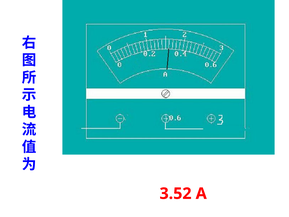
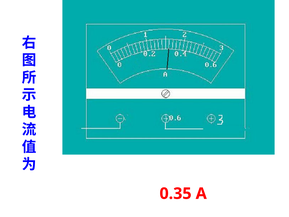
3.52: 3.52 -> 0.35 (176, 193)
